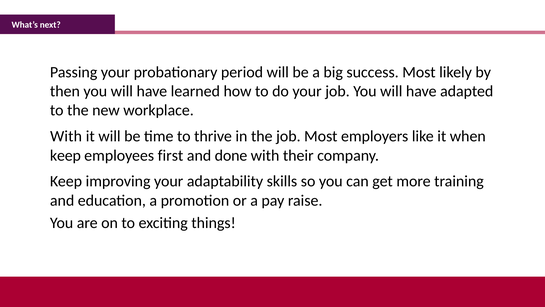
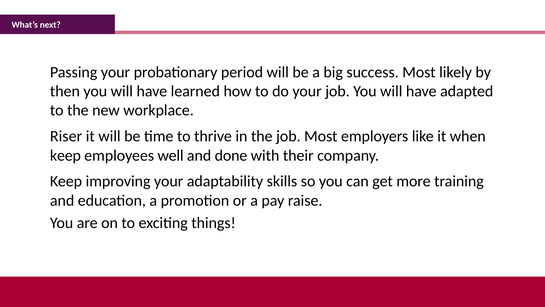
With: With -> Riser (66, 136)
first: first -> well (171, 155)
